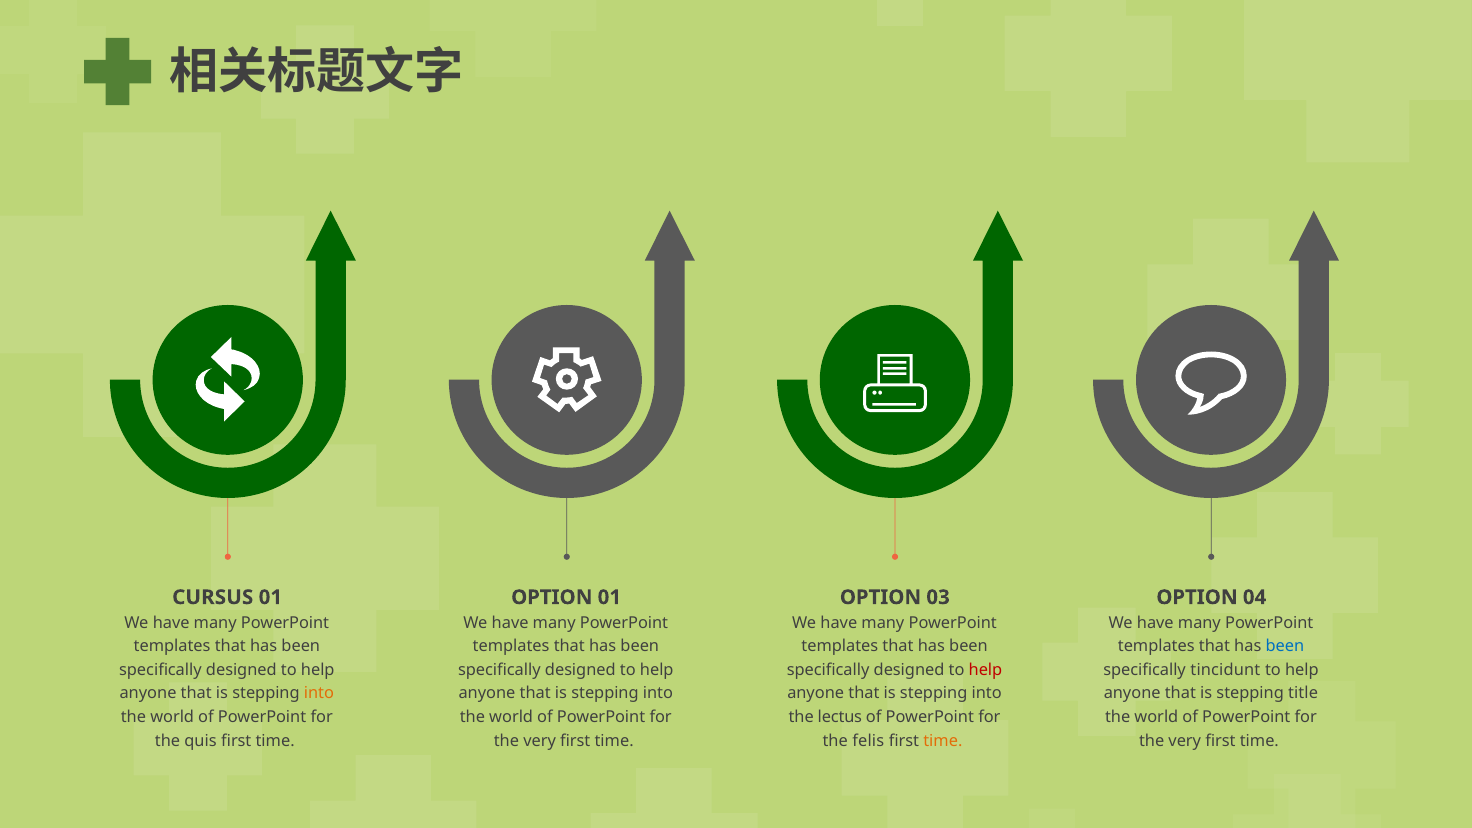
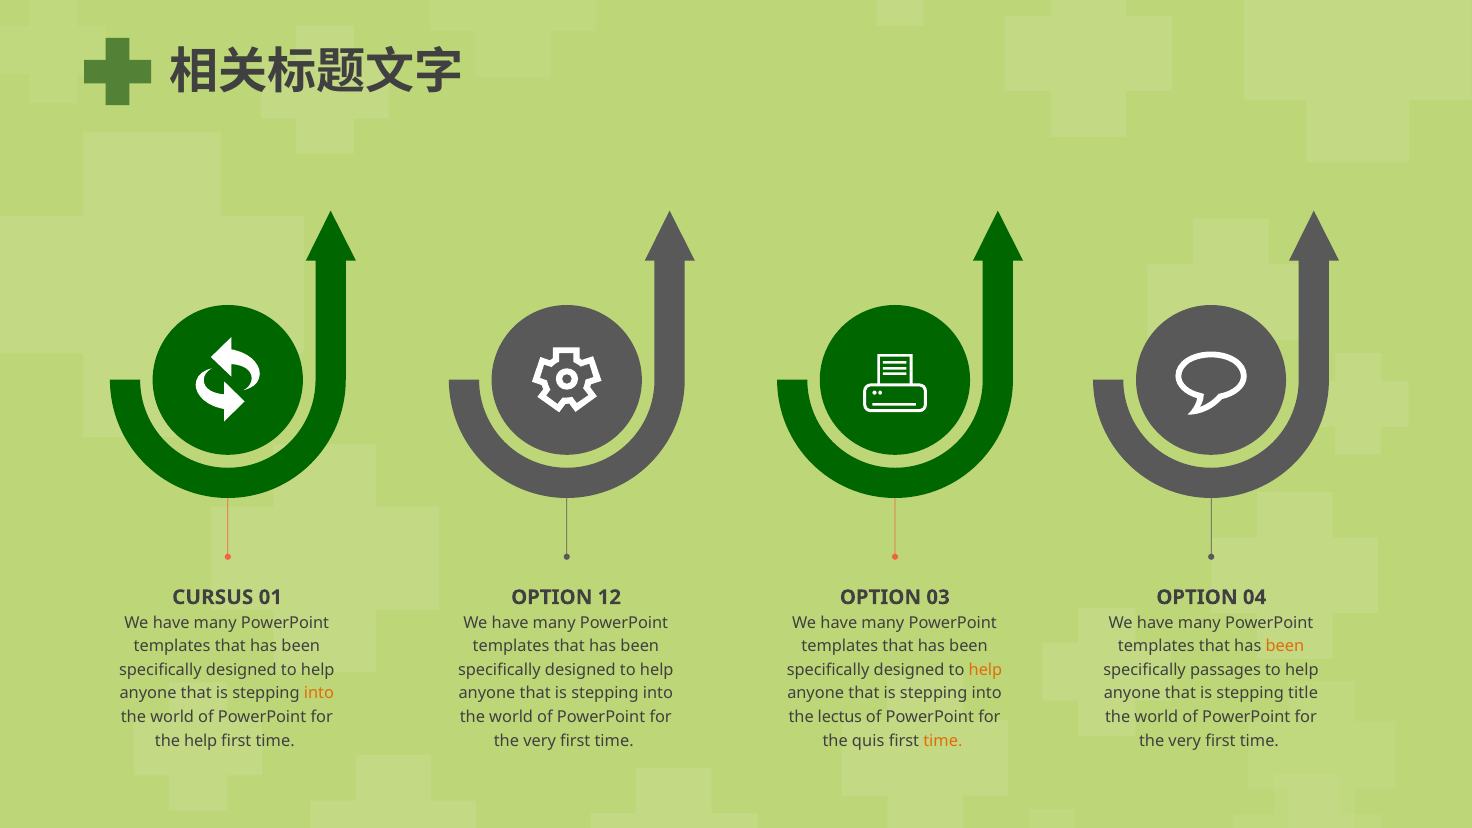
OPTION 01: 01 -> 12 (609, 597)
been colour: blue -> orange (1285, 647)
help colour: red -> orange (985, 670)
tincidunt: tincidunt -> passages (1226, 670)
the quis: quis -> help (201, 741)
felis: felis -> quis (868, 741)
